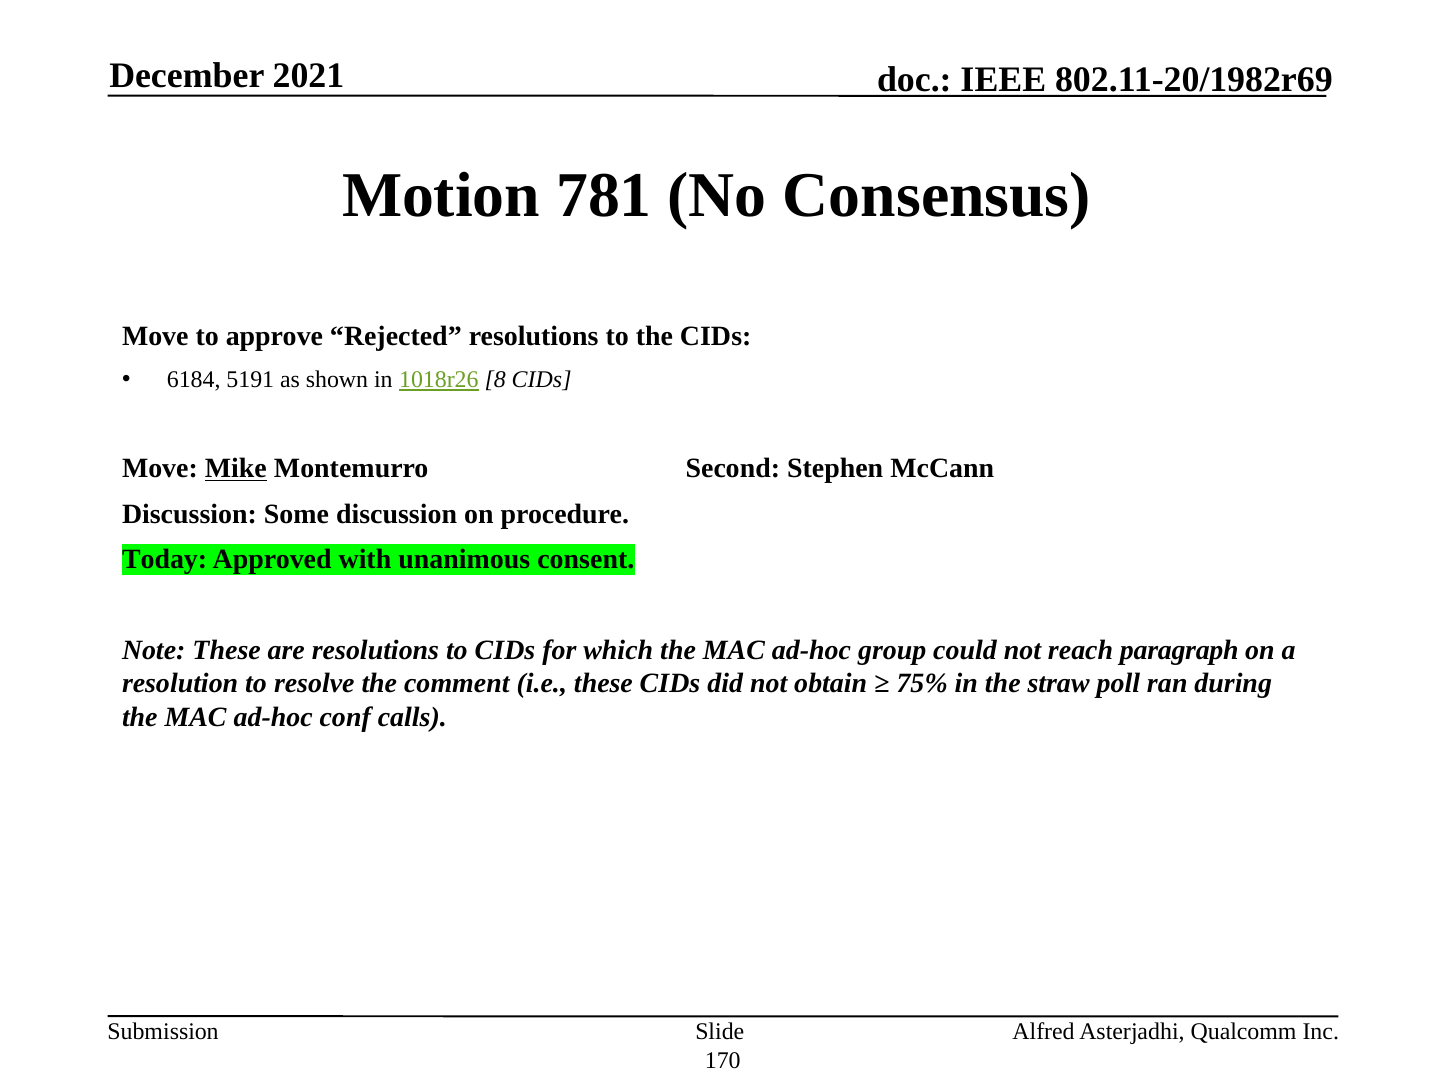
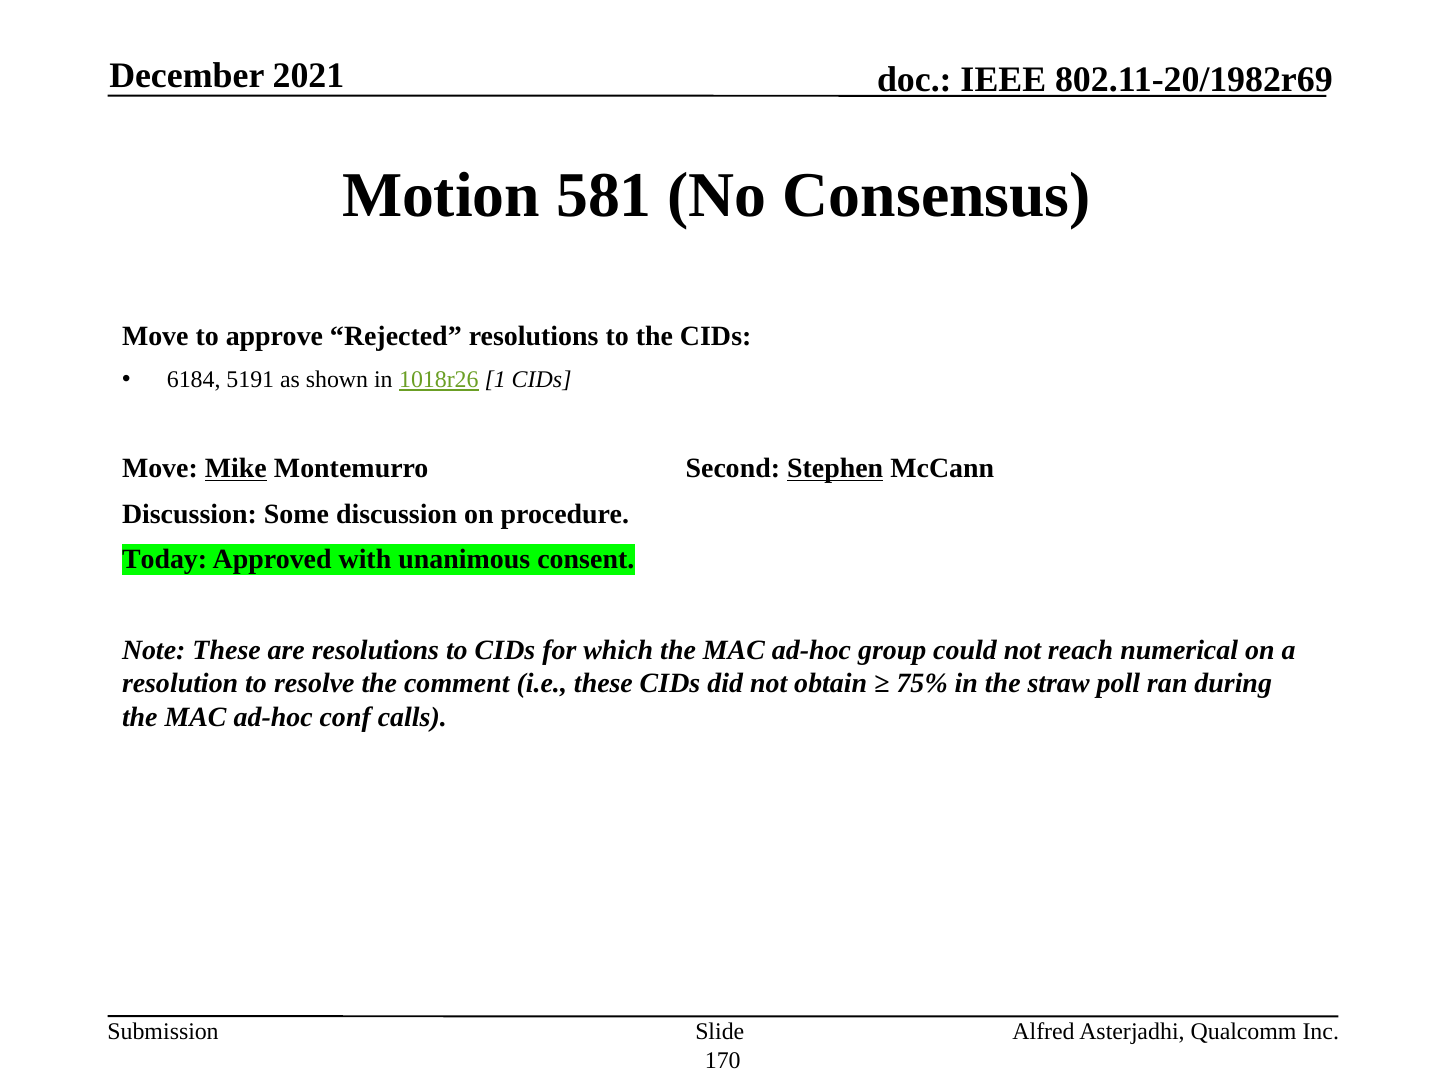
781: 781 -> 581 (604, 195)
8: 8 -> 1 (495, 379)
Stephen underline: none -> present (835, 468)
paragraph: paragraph -> numerical (1179, 650)
